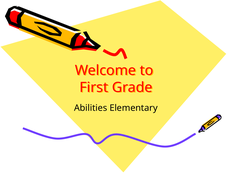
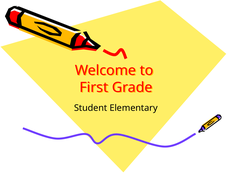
Abilities: Abilities -> Student (91, 108)
